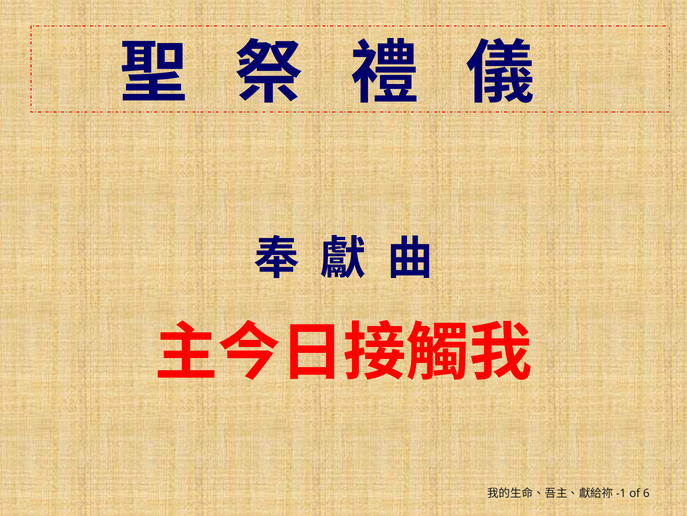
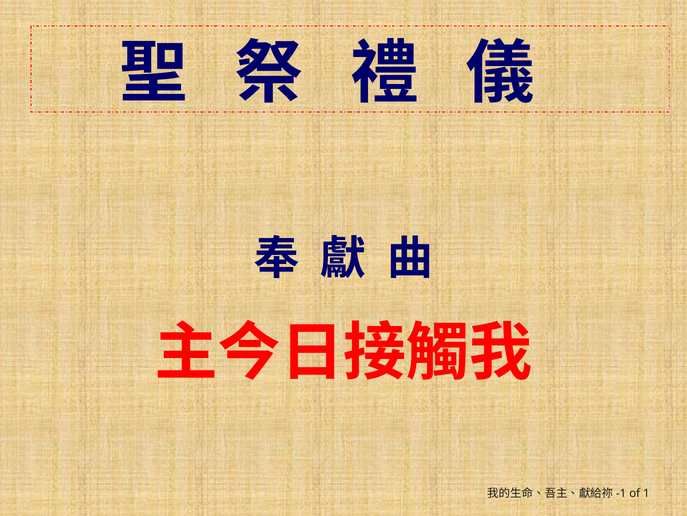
6: 6 -> 1 (646, 493)
